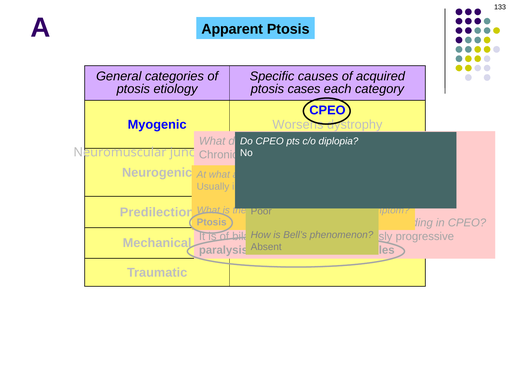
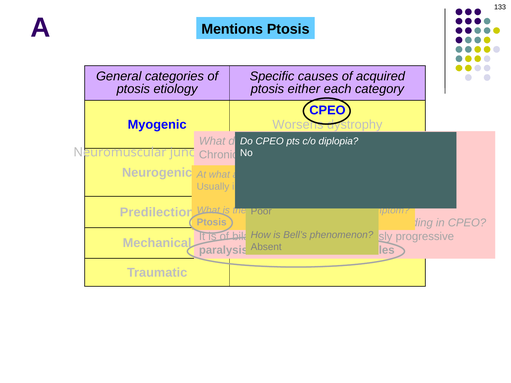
Apparent: Apparent -> Mentions (232, 29)
cases: cases -> either (304, 89)
